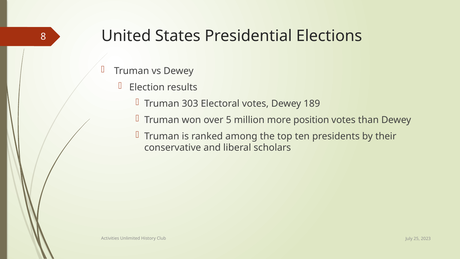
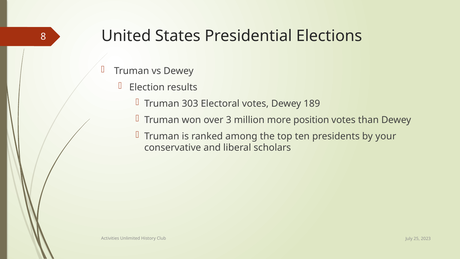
5: 5 -> 3 (229, 120)
their: their -> your (386, 136)
